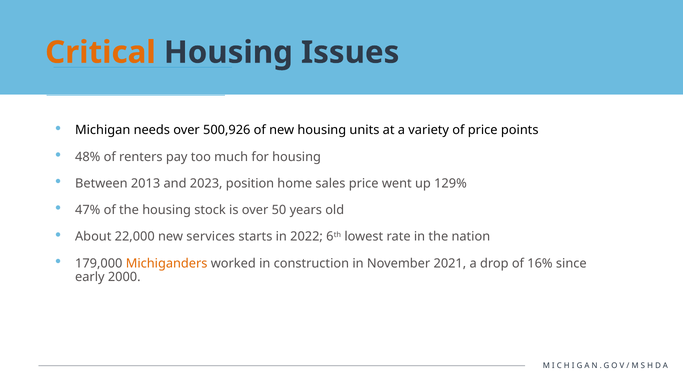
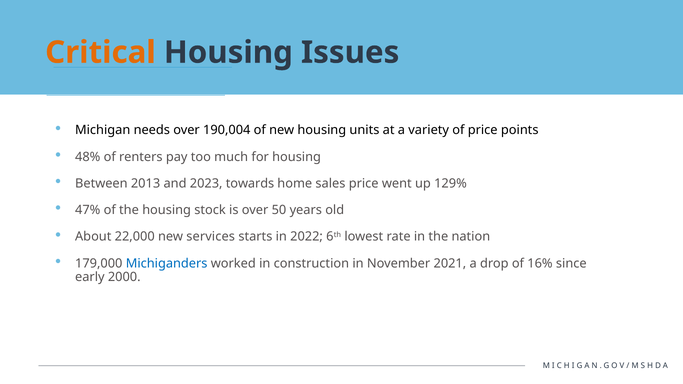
500,926: 500,926 -> 190,004 (227, 130)
position: position -> towards (250, 184)
Michiganders colour: orange -> blue (167, 264)
